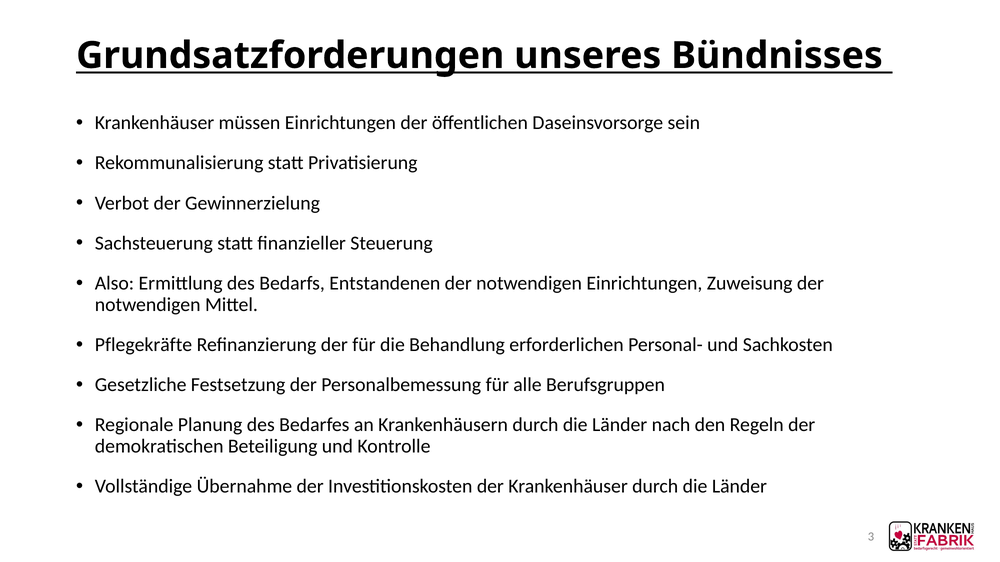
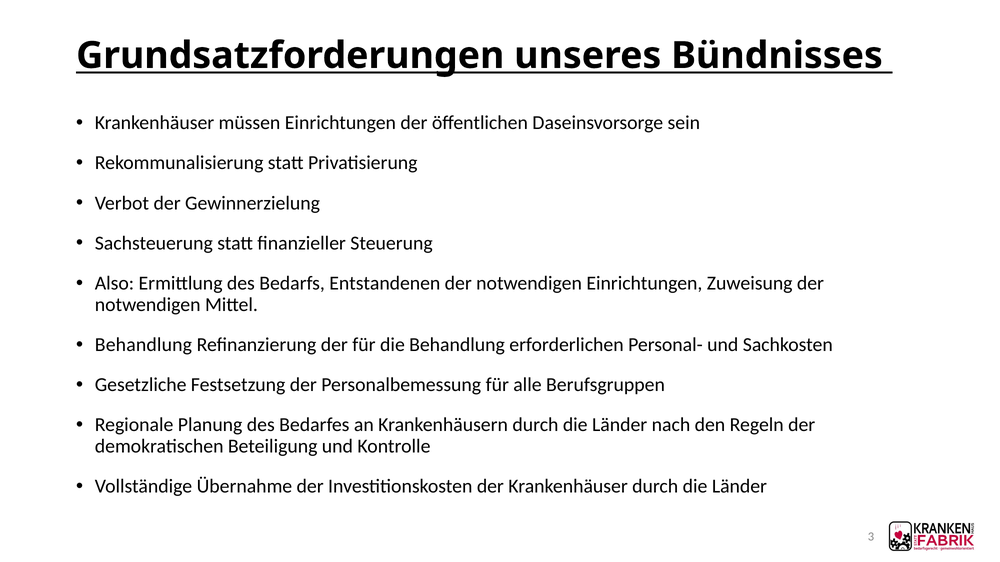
Pflegekräfte: Pflegekräfte -> Behandlung (143, 345)
